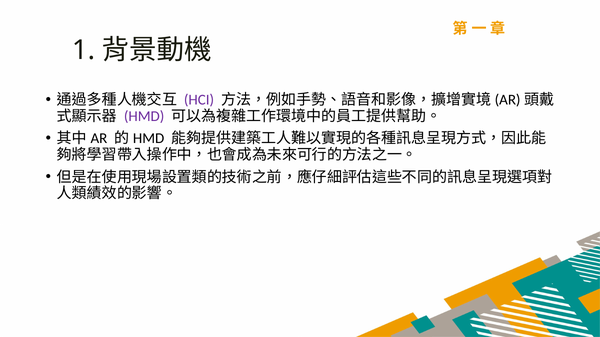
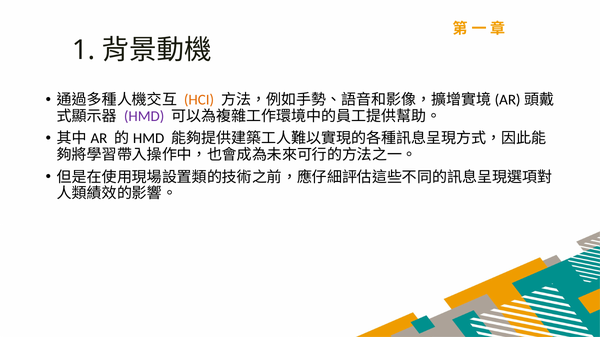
HCI colour: purple -> orange (199, 100)
